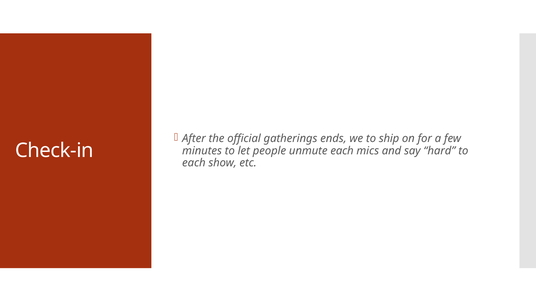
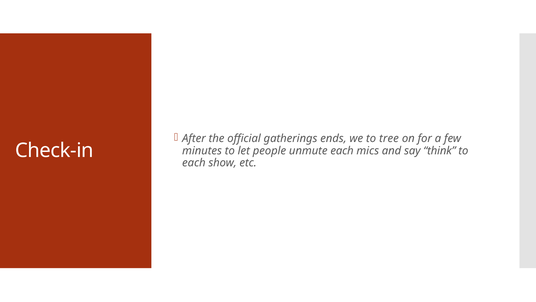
ship: ship -> tree (389, 138)
hard: hard -> think (440, 150)
